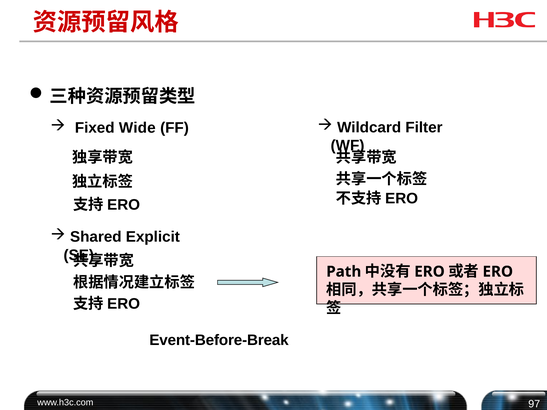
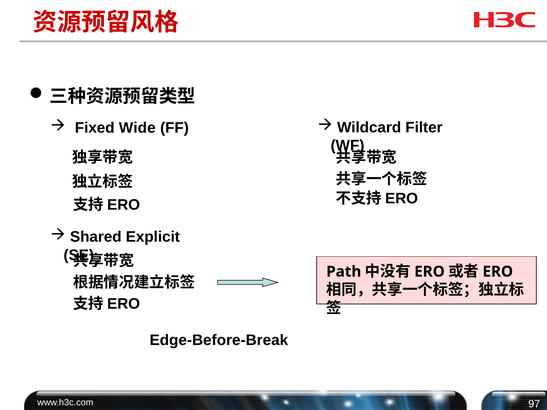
Event-Before-Break: Event-Before-Break -> Edge-Before-Break (219, 340)
